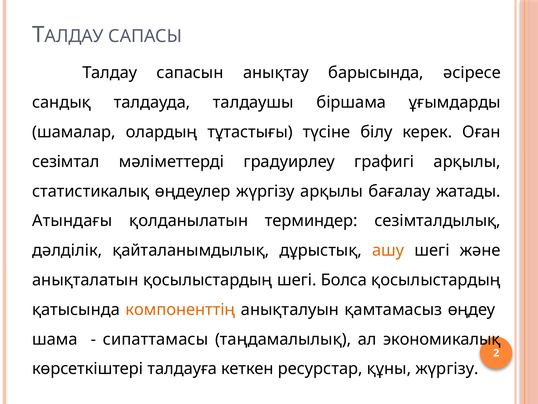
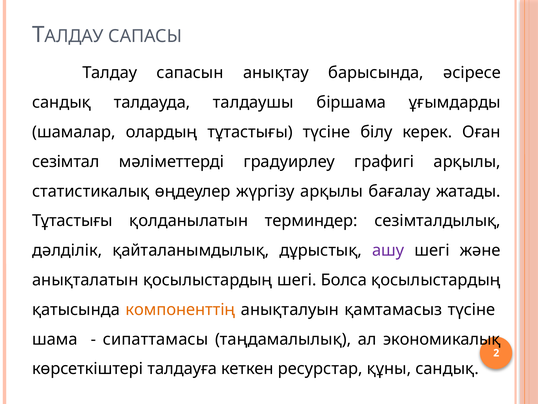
Атындағы: Атындағы -> Тұтастығы (72, 221)
ашу colour: orange -> purple (388, 250)
қамтамасыз өңдеу: өңдеу -> түсіне (471, 309)
құны жүргізу: жүргізу -> сандық (447, 368)
